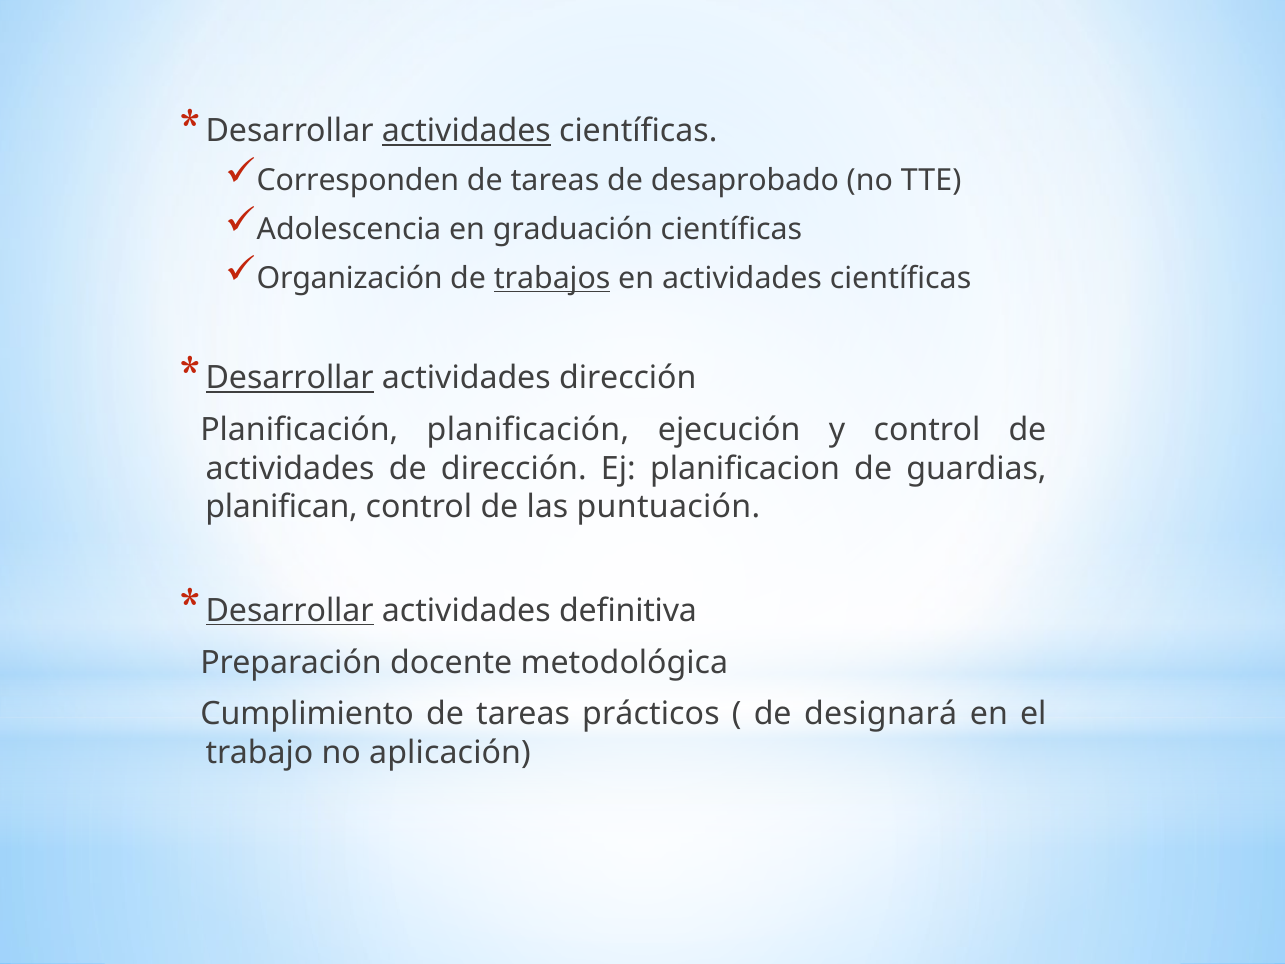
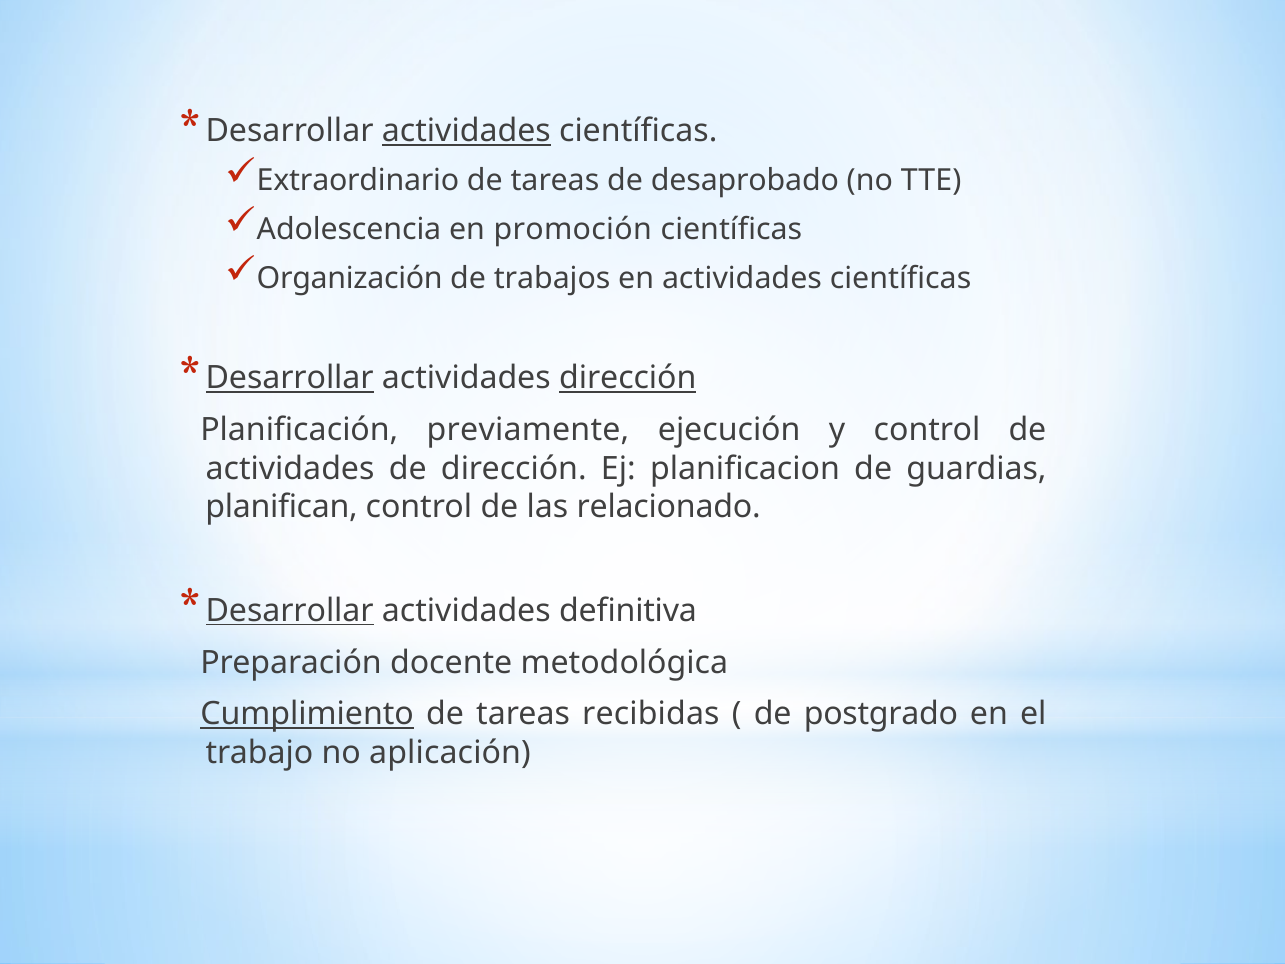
Corresponden: Corresponden -> Extraordinario (358, 181)
graduación: graduación -> promoción (573, 230)
trabajos underline: present -> none (552, 278)
dirección underline: none -> present (628, 378)
Planificación planificación: planificación -> previamente (528, 430)
puntuación: puntuación -> relacionado (669, 507)
Cumplimiento underline: none -> present (307, 714)
prácticos: prácticos -> recibidas (651, 714)
designará: designará -> postgrado (881, 714)
